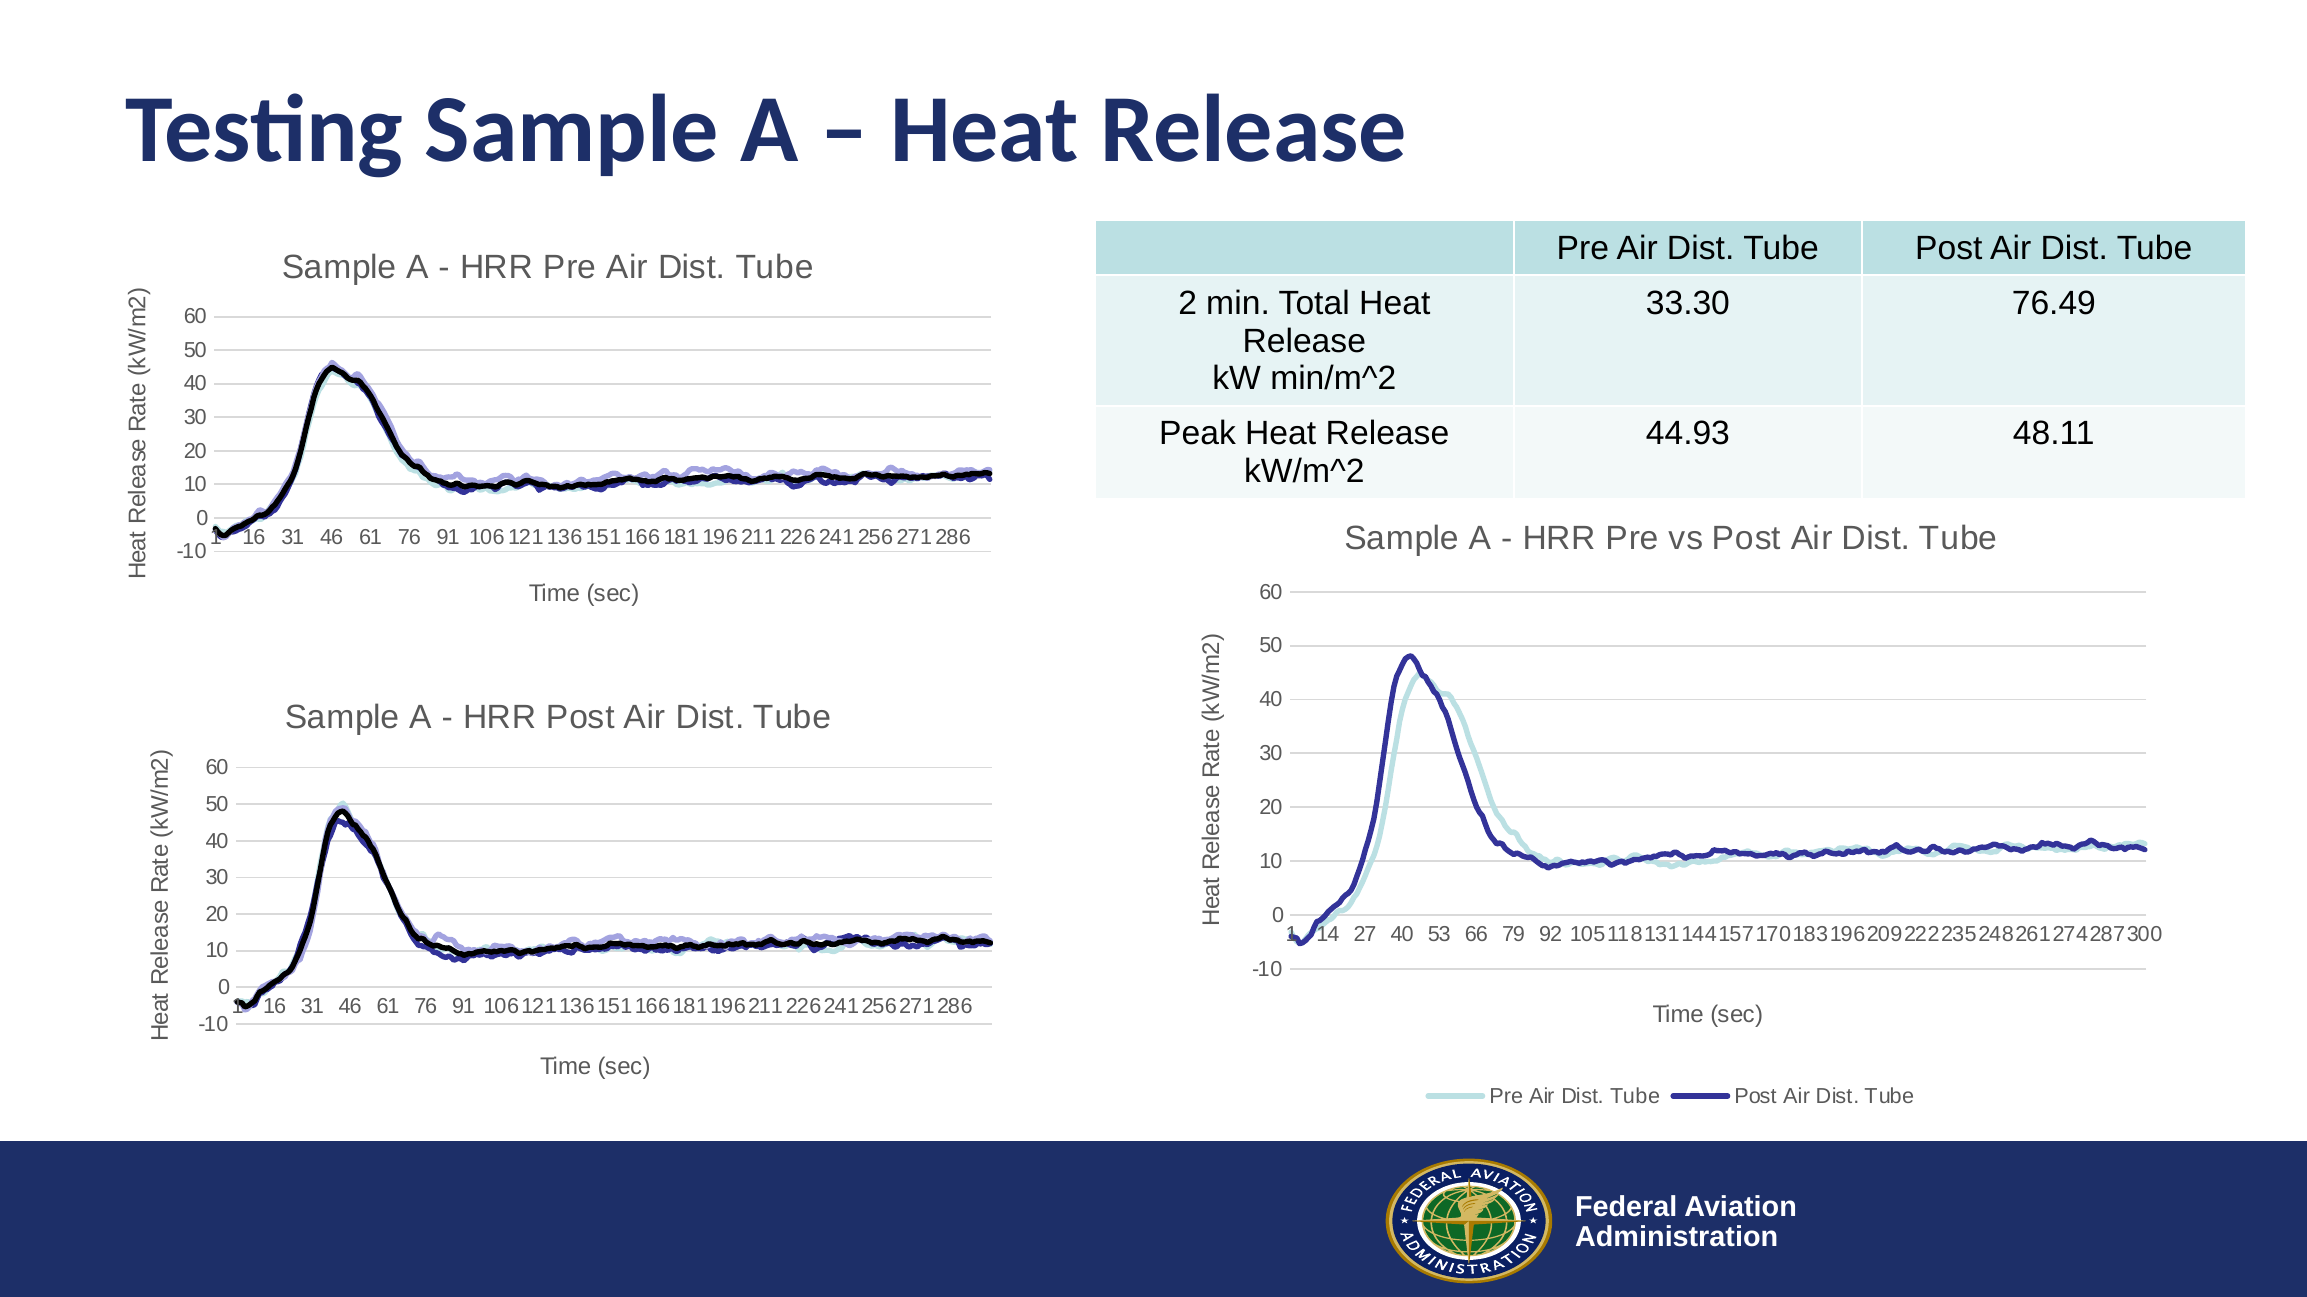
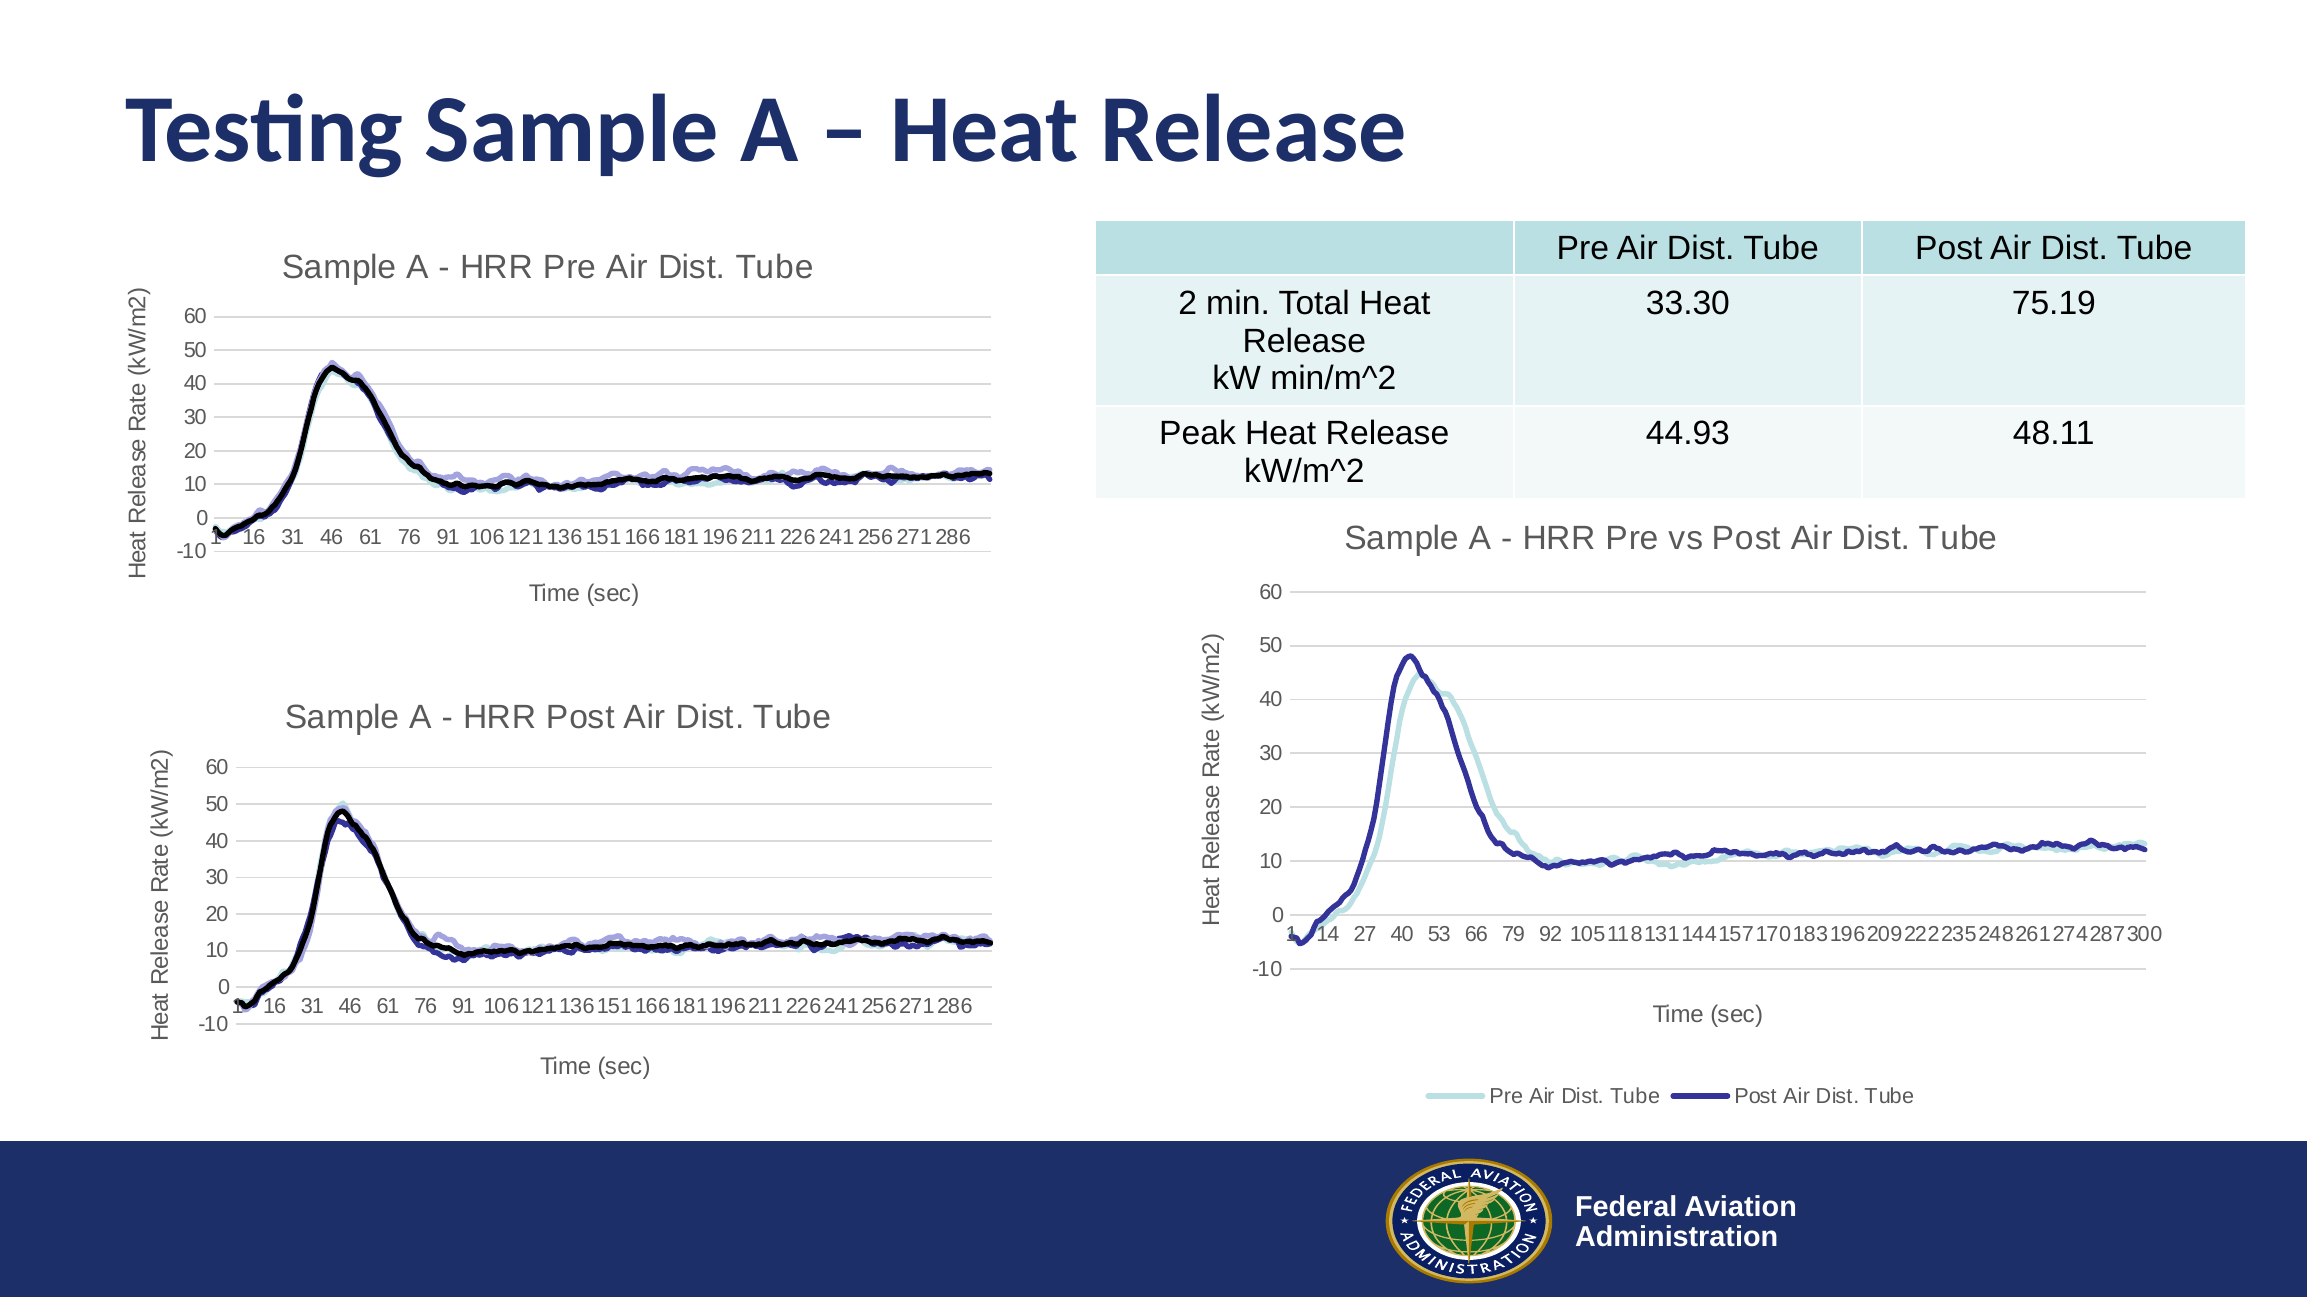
76.49: 76.49 -> 75.19 (2054, 303)
